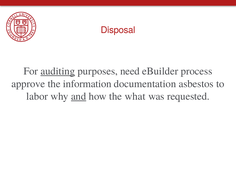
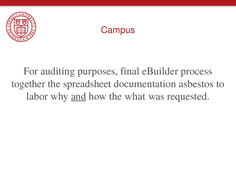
Disposal: Disposal -> Campus (118, 30)
auditing underline: present -> none (58, 71)
need: need -> final (130, 71)
approve: approve -> together (28, 84)
information: information -> spreadsheet (87, 84)
